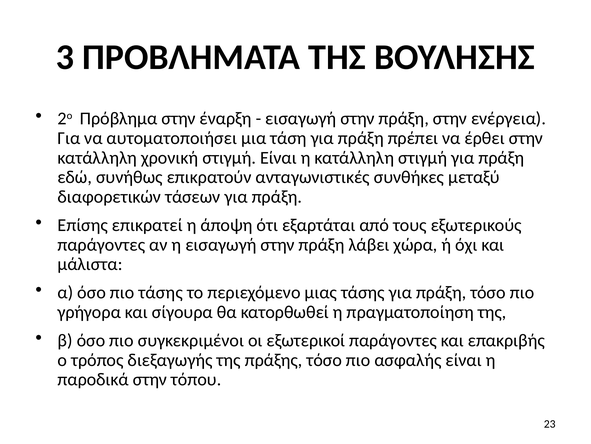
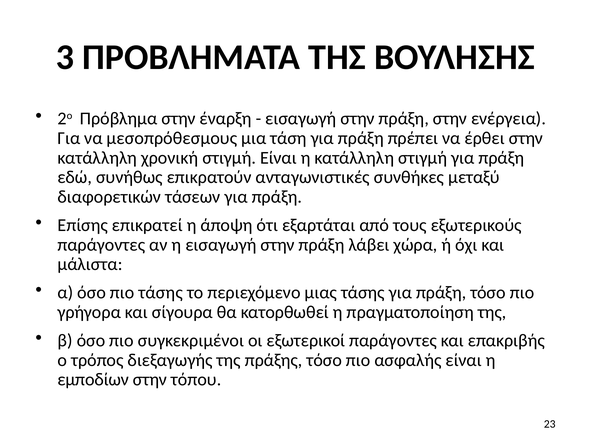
αυτοματοποιήσει: αυτοματοποιήσει -> μεσοπρόθεσμους (172, 138)
παροδικά: παροδικά -> εμποδίων (93, 379)
